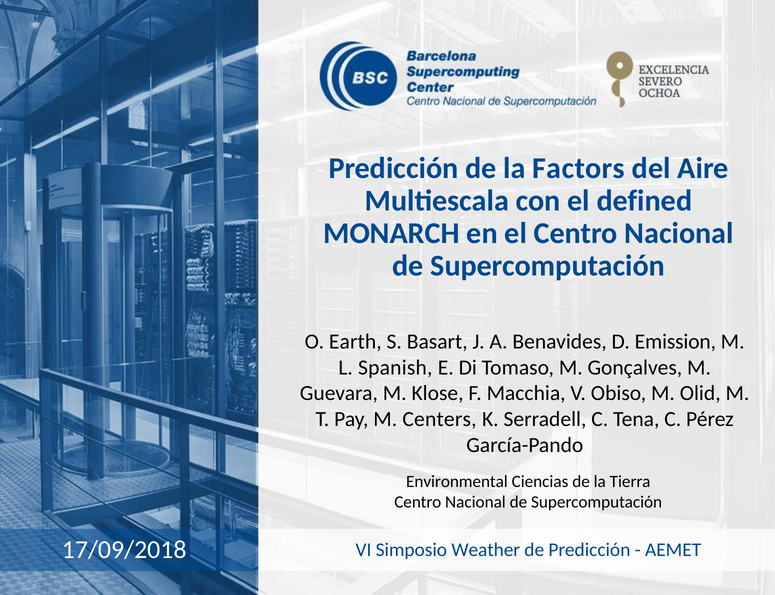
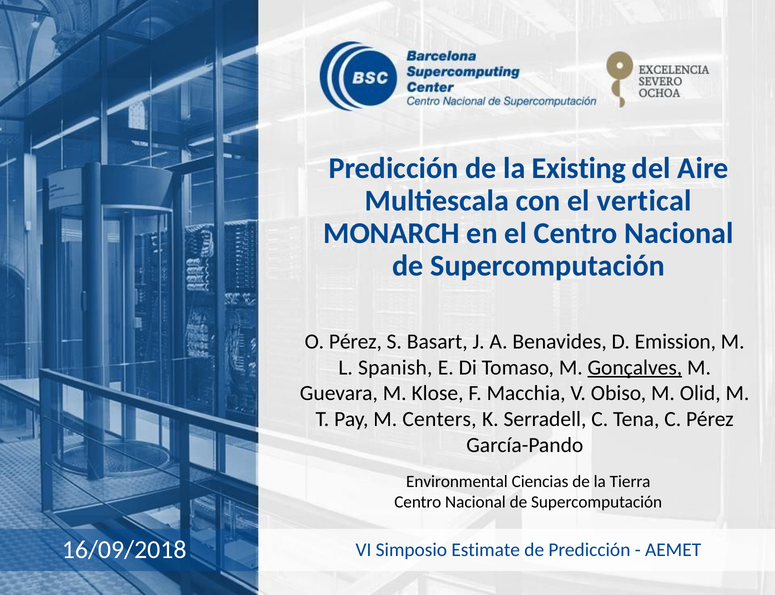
Factors: Factors -> Existing (579, 168)
defined: defined -> vertical (644, 201)
O Earth: Earth -> Pérez (355, 342)
Gonçalves underline: none -> present (635, 367)
17/09/2018: 17/09/2018 -> 16/09/2018 (124, 550)
Weather: Weather -> Estimate (486, 550)
